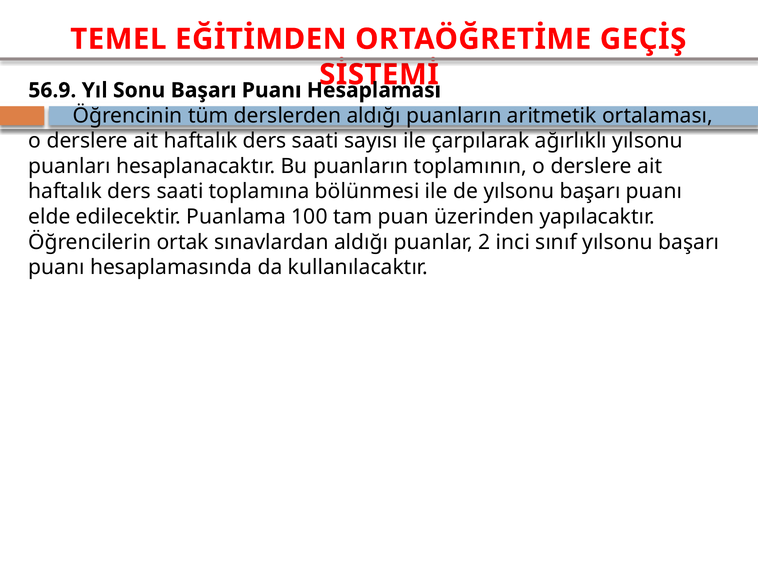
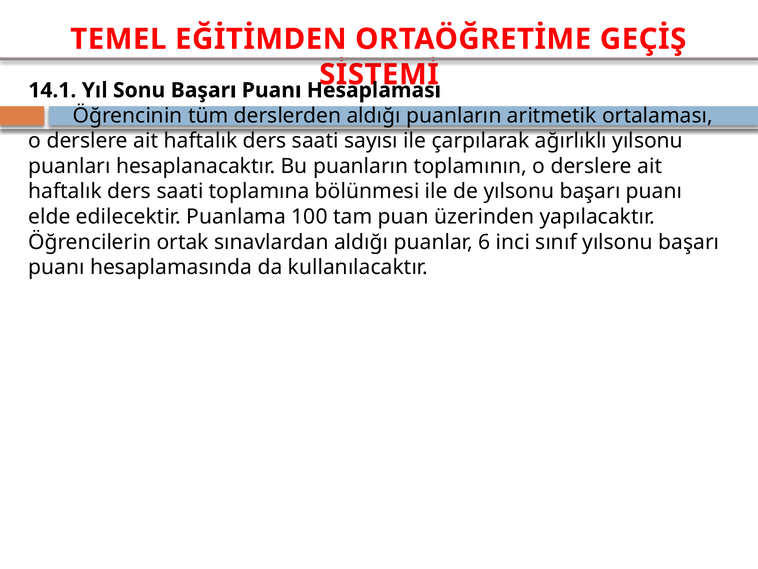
56.9: 56.9 -> 14.1 (52, 90)
2: 2 -> 6 (484, 242)
